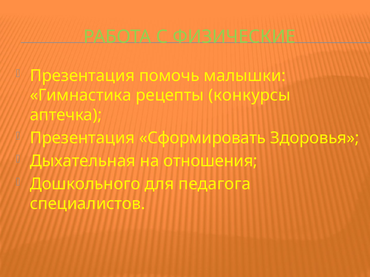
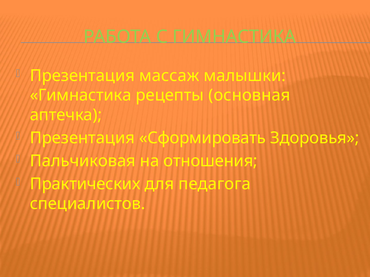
С ФИЗИЧЕСКИЕ: ФИЗИЧЕСКИЕ -> ГИМНАСТИКА (234, 37)
помочь: помочь -> массаж (169, 76)
конкурсы: конкурсы -> основная (249, 95)
Дыхательная: Дыхательная -> Пальчиковая (83, 161)
Дошкольного: Дошкольного -> Практических (85, 184)
